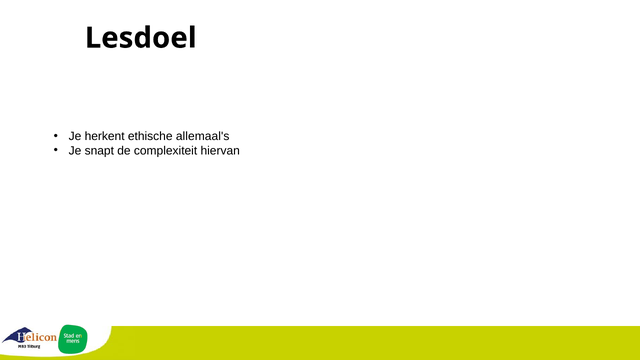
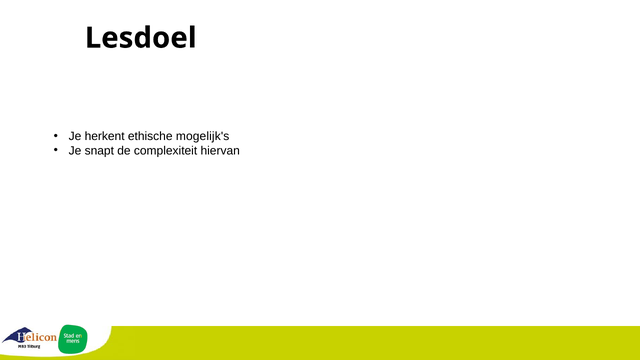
allemaal's: allemaal's -> mogelijk's (203, 136)
